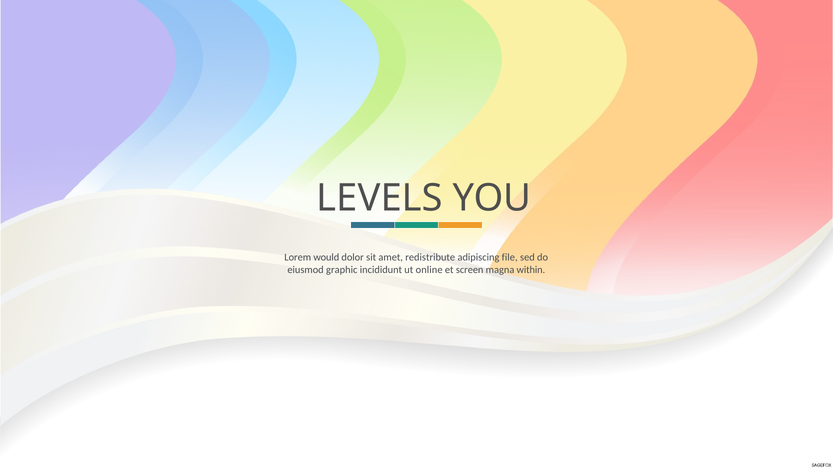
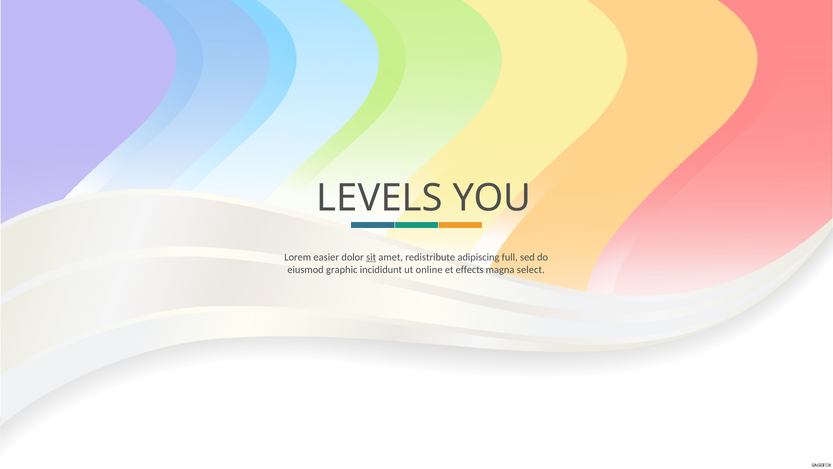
would: would -> easier (326, 257)
sit underline: none -> present (371, 257)
file: file -> full (510, 257)
screen: screen -> effects (470, 270)
within: within -> select (531, 270)
